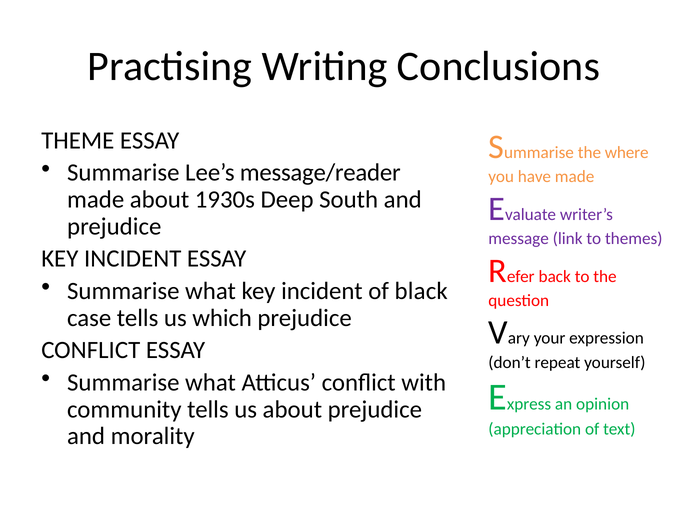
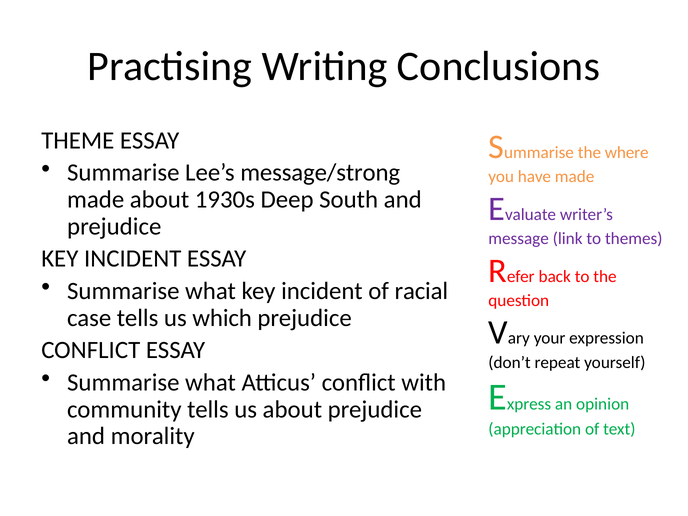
message/reader: message/reader -> message/strong (320, 173)
black: black -> racial (421, 291)
